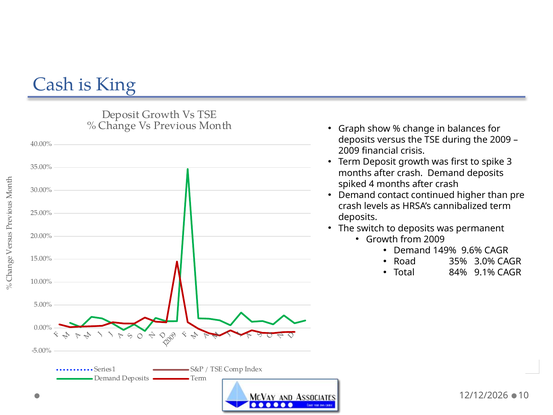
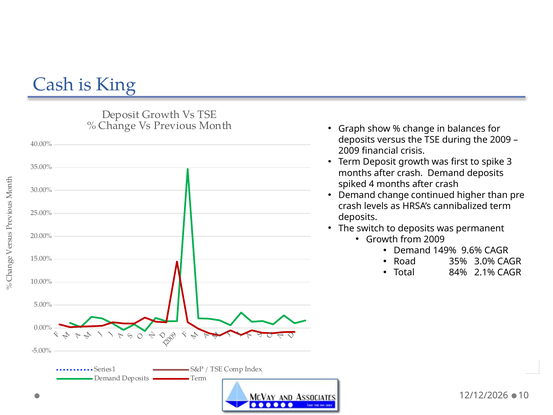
Demand contact: contact -> change (393, 195)
9.1%: 9.1% -> 2.1% (485, 272)
